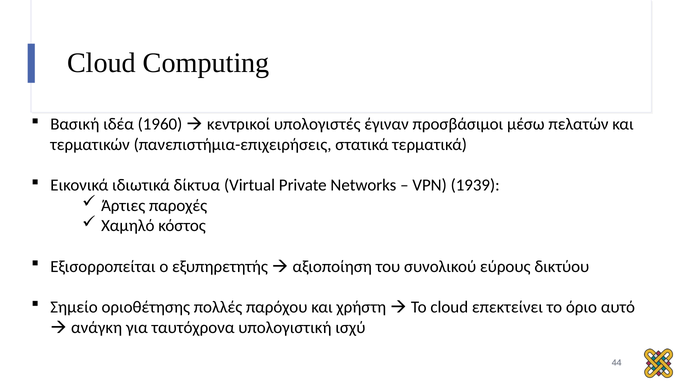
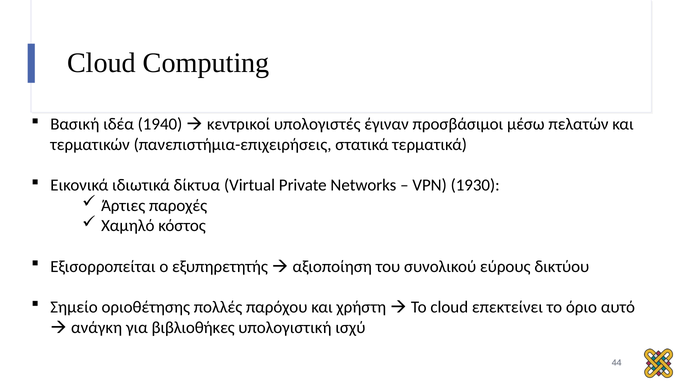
1960: 1960 -> 1940 (160, 124)
1939: 1939 -> 1930 (475, 185)
ταυτόχρονα: ταυτόχρονα -> βιβλιοθήκες (193, 327)
